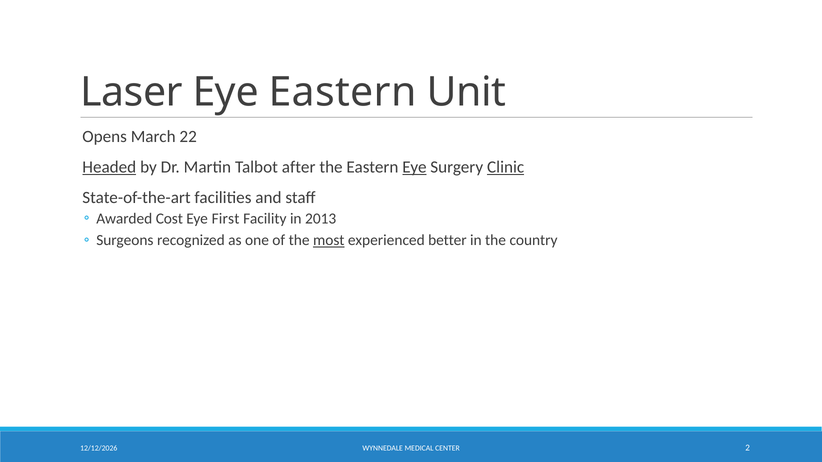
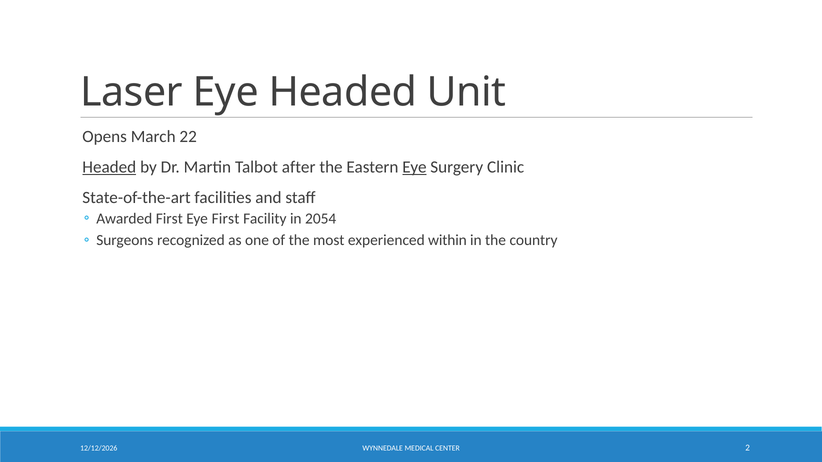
Eye Eastern: Eastern -> Headed (343, 92)
Clinic underline: present -> none (506, 167)
Awarded Cost: Cost -> First (169, 219)
2013: 2013 -> 2054 (321, 219)
most underline: present -> none (329, 240)
better: better -> within (447, 240)
